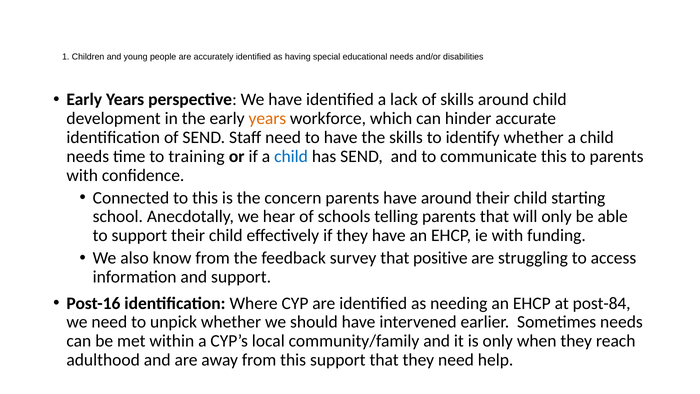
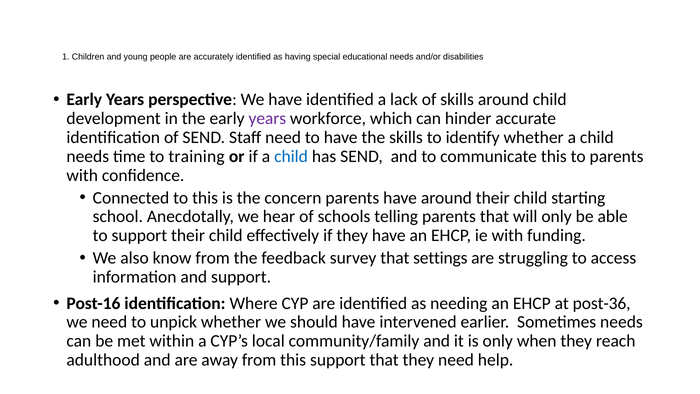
years colour: orange -> purple (267, 118)
positive: positive -> settings (440, 258)
post-84: post-84 -> post-36 (602, 303)
